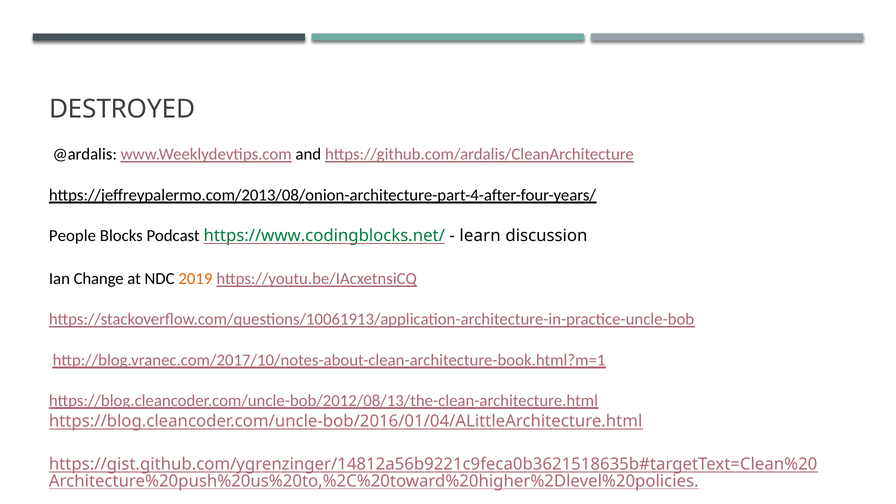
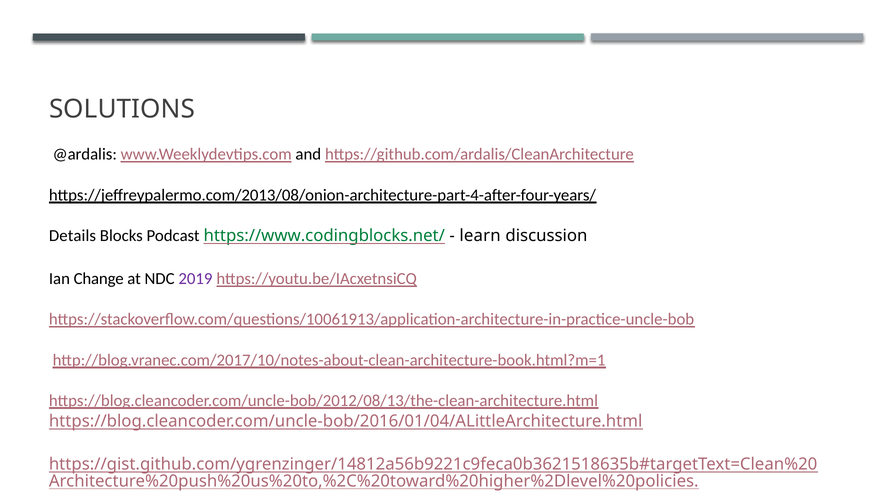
DESTROYED: DESTROYED -> SOLUTIONS (122, 109)
People: People -> Details (72, 236)
2019 colour: orange -> purple (195, 279)
